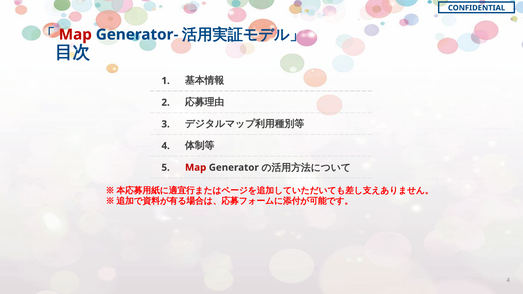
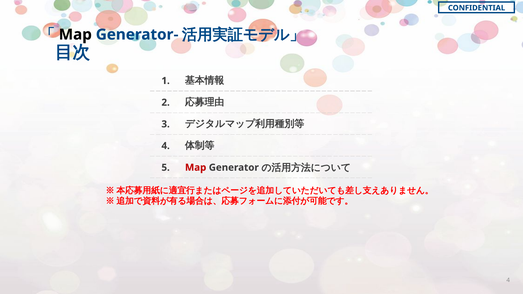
Map colour: red -> black (75, 35)
